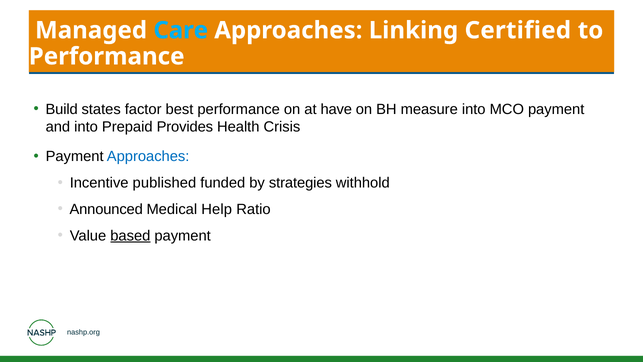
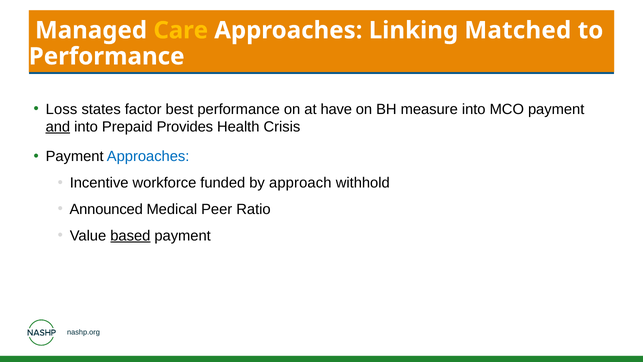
Care colour: light blue -> yellow (181, 30)
Certified: Certified -> Matched (518, 30)
Build: Build -> Loss (61, 109)
and underline: none -> present (58, 127)
published: published -> workforce (164, 183)
strategies: strategies -> approach (300, 183)
Help: Help -> Peer (217, 209)
